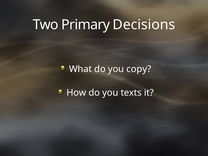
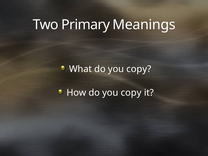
Decisions: Decisions -> Meanings (144, 25)
How do you texts: texts -> copy (131, 93)
